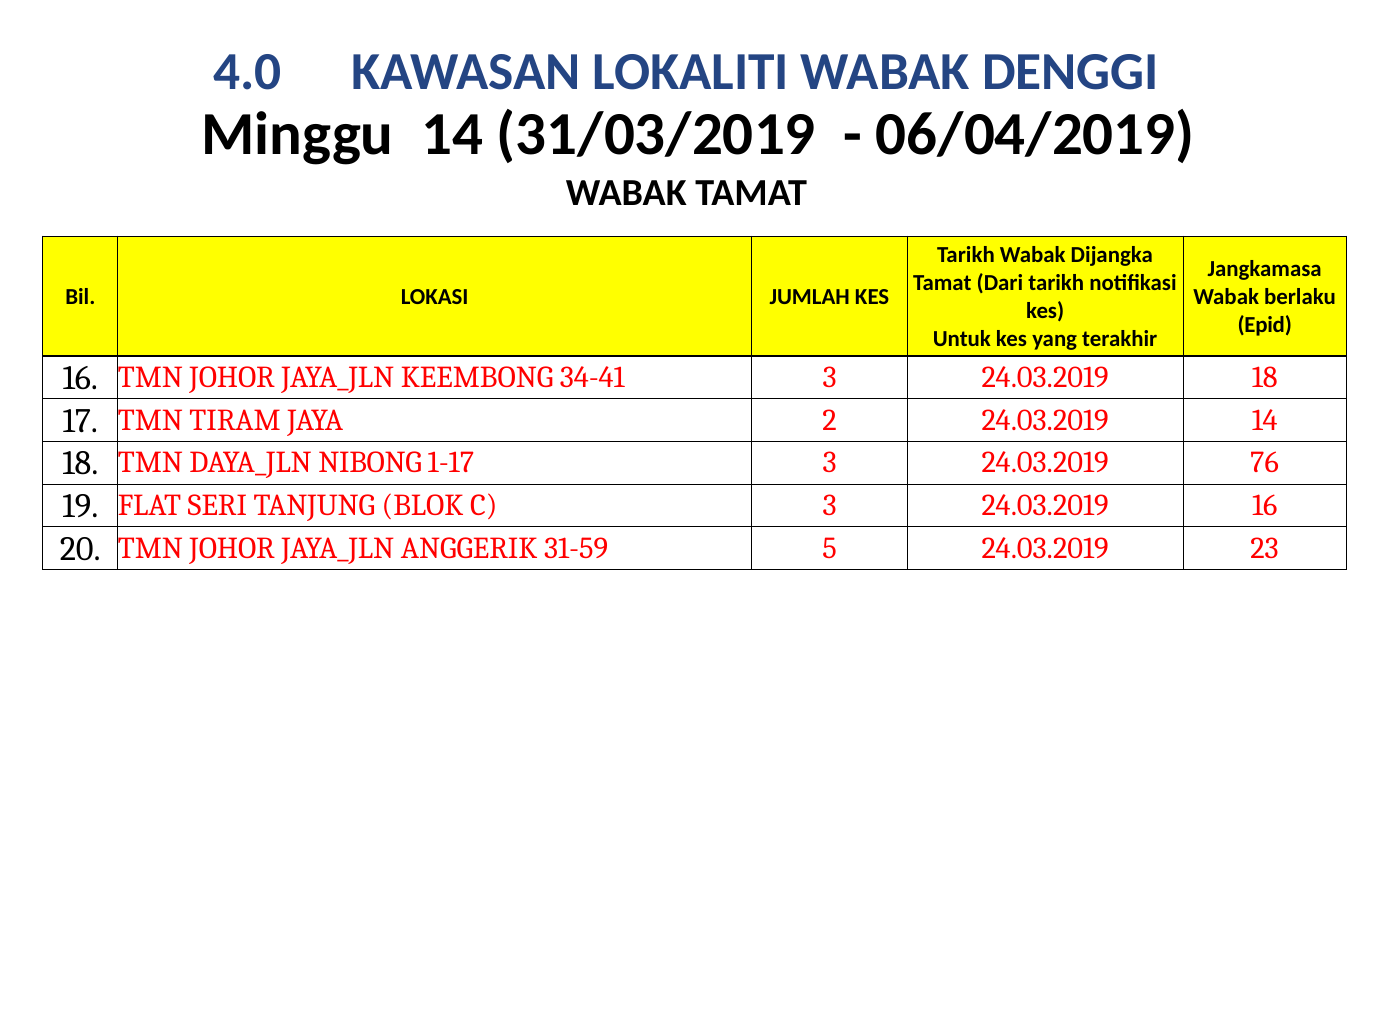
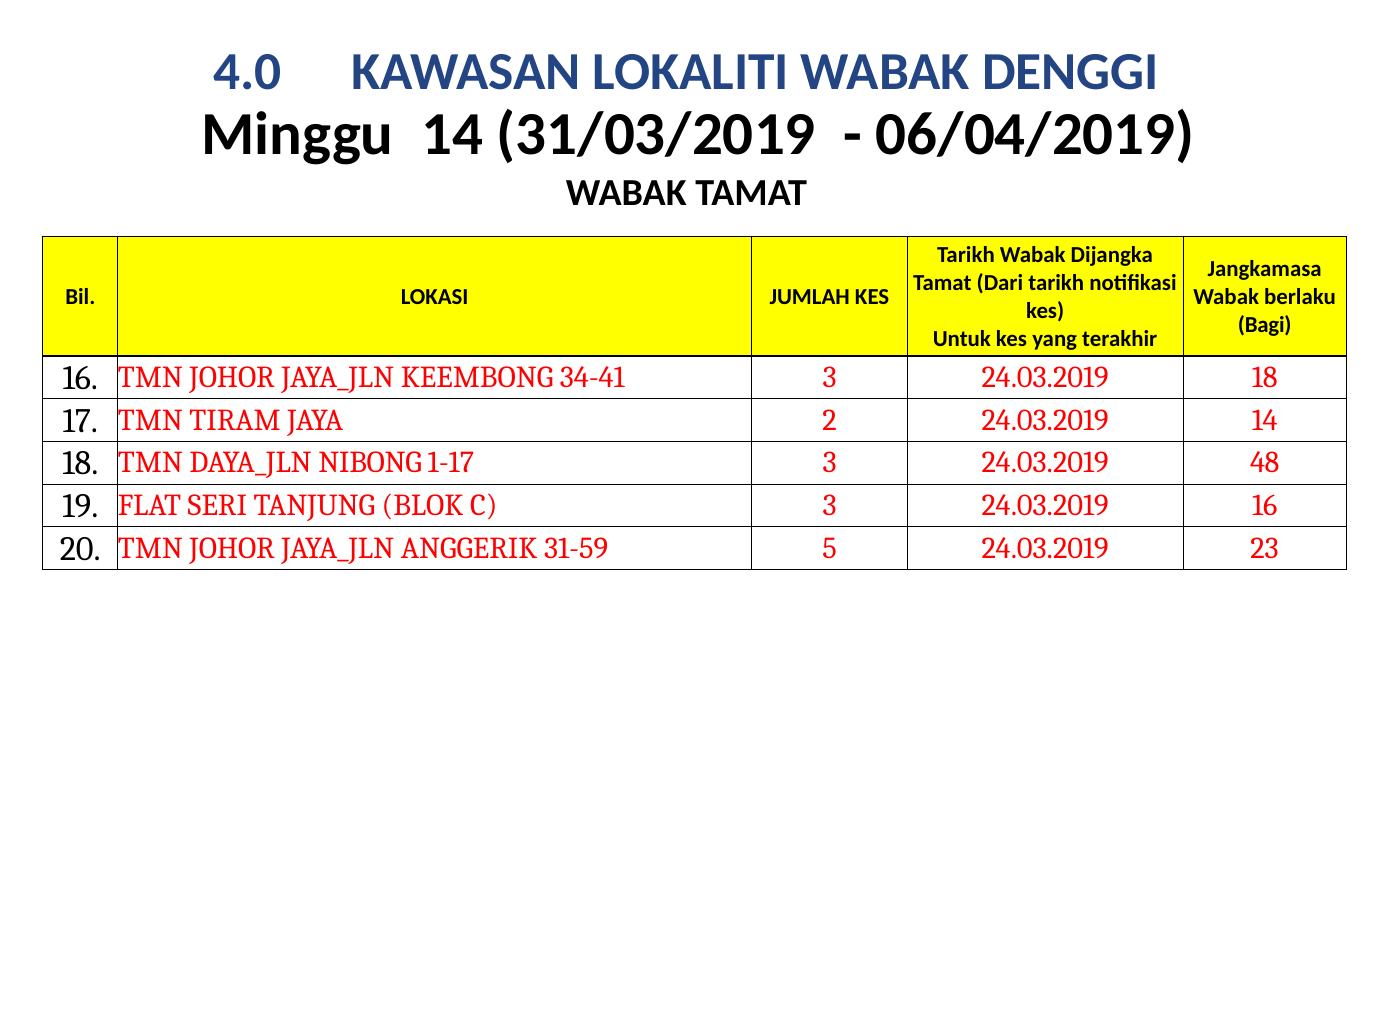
Epid: Epid -> Bagi (1265, 324)
76: 76 -> 48 (1265, 463)
